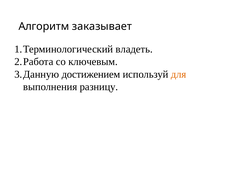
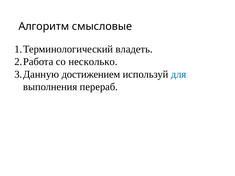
заказывает: заказывает -> смысловые (102, 26)
ключевым: ключевым -> несколько (93, 62)
для colour: orange -> blue (179, 74)
разницу: разницу -> перераб (99, 87)
